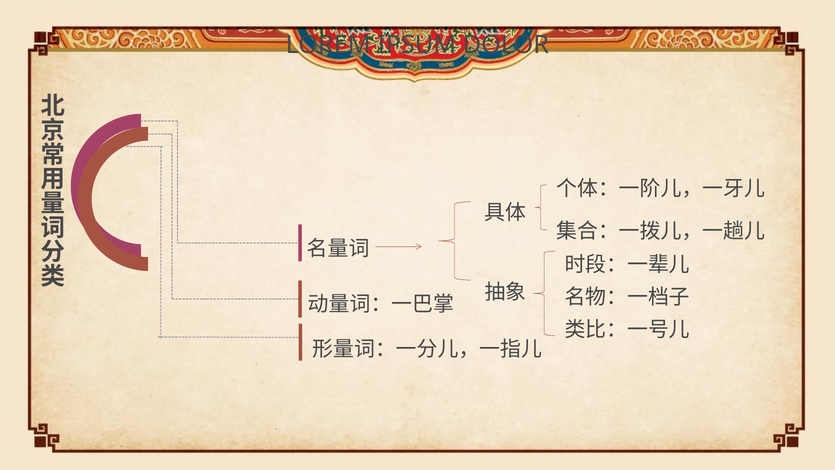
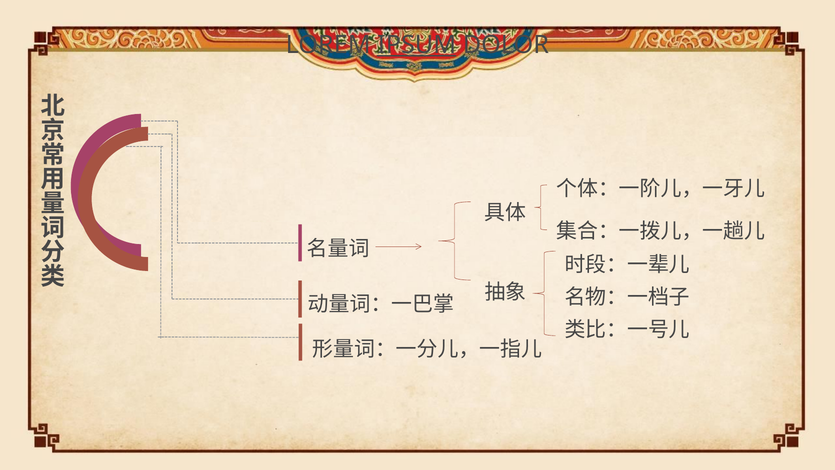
IPSUM underline: none -> present (417, 45)
